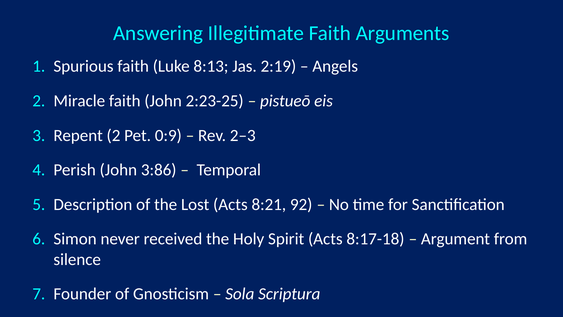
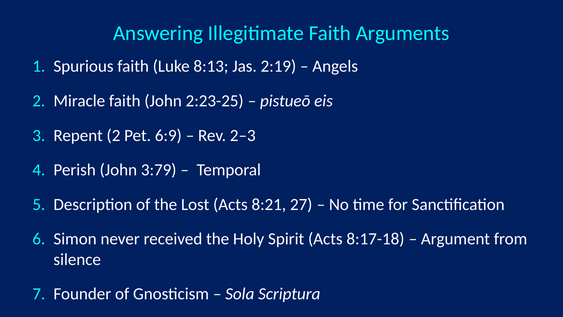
0:9: 0:9 -> 6:9 (168, 135)
3:86: 3:86 -> 3:79 (159, 170)
92: 92 -> 27 (301, 204)
